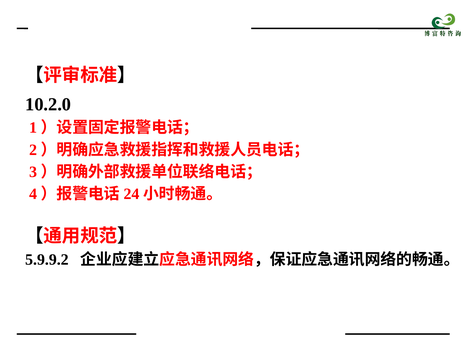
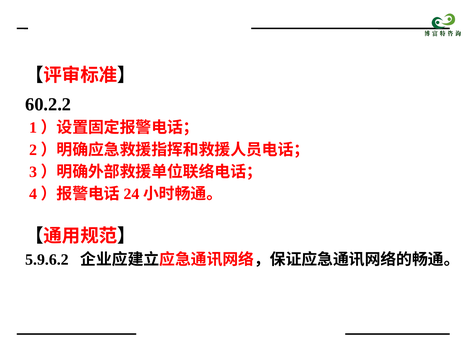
10.2.0: 10.2.0 -> 60.2.2 (48, 104)
5.9.9.2: 5.9.9.2 -> 5.9.6.2 (47, 260)
